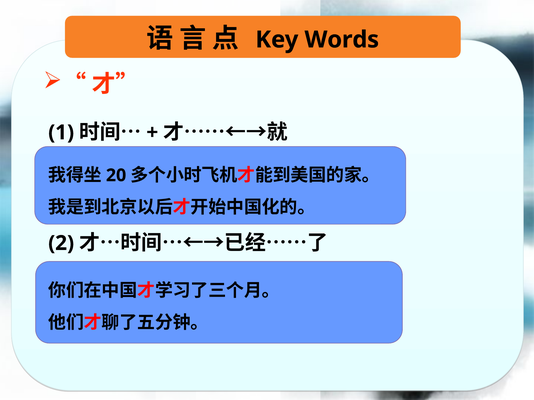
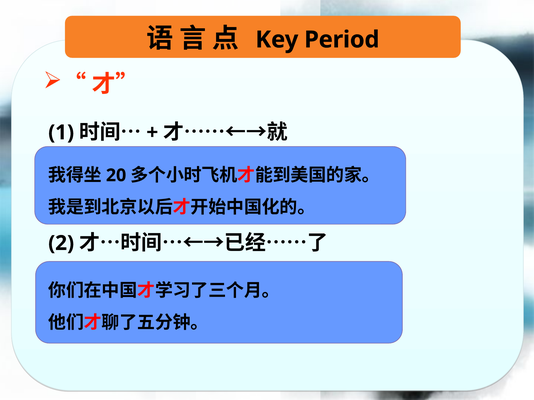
Words: Words -> Period (342, 40)
